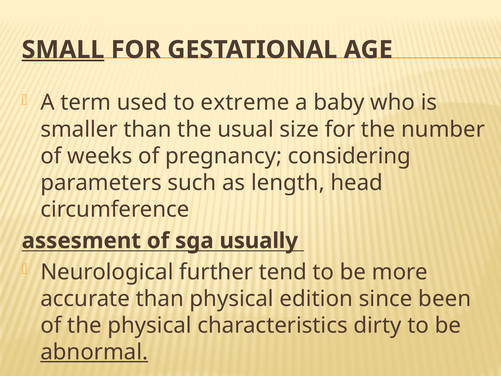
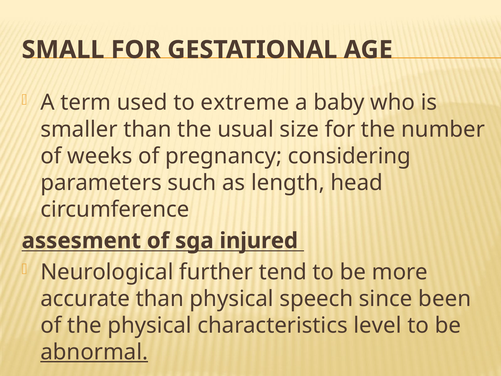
SMALL underline: present -> none (63, 50)
usually: usually -> injured (259, 241)
edition: edition -> speech (316, 299)
dirty: dirty -> level (378, 325)
